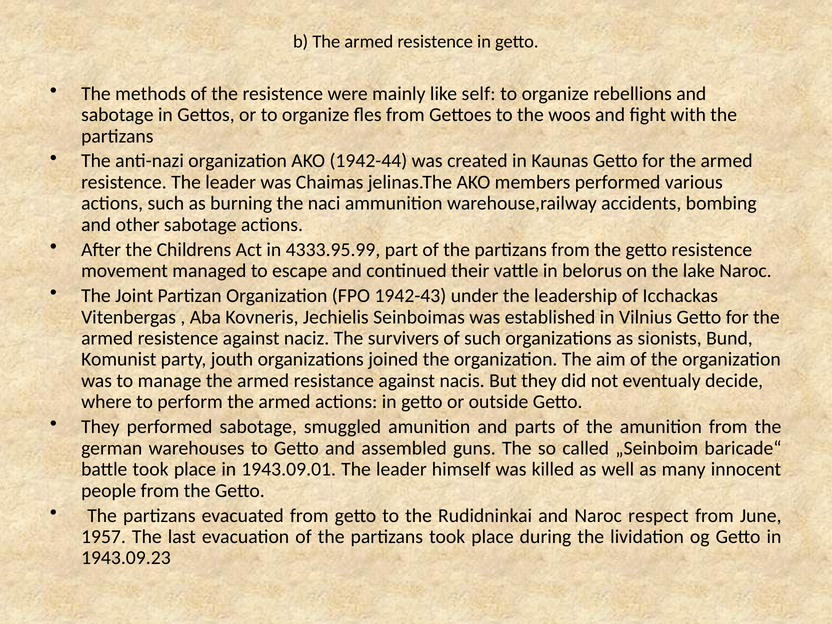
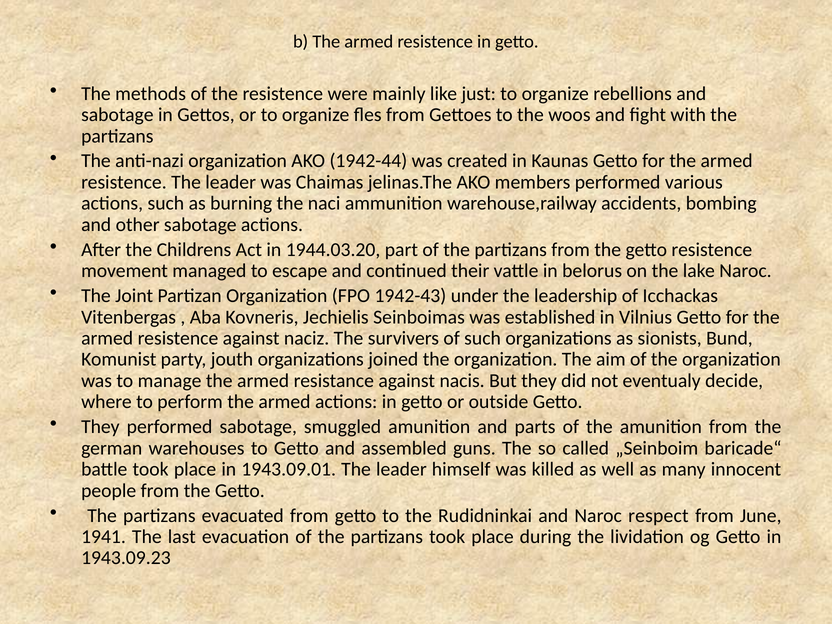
self: self -> just (479, 94)
4333.95.99: 4333.95.99 -> 1944.03.20 (333, 250)
1957: 1957 -> 1941 (104, 537)
